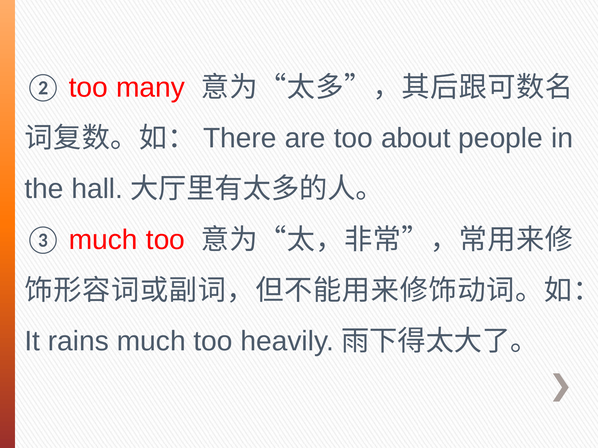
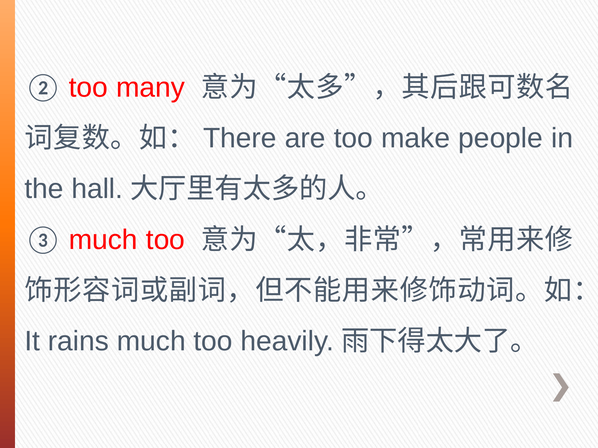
about: about -> make (416, 138)
